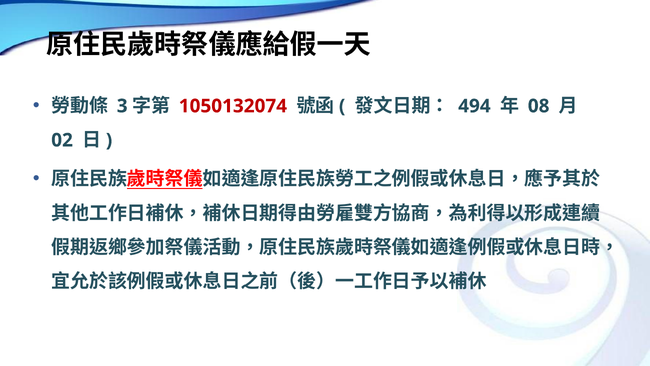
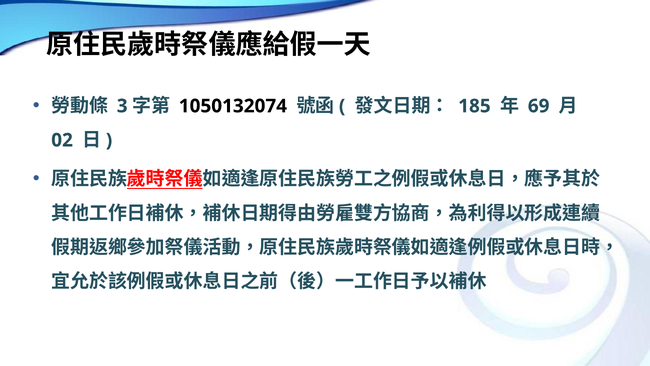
1050132074 colour: red -> black (233, 106)
494: 494 -> 185 (474, 106)
08: 08 -> 69 (539, 106)
